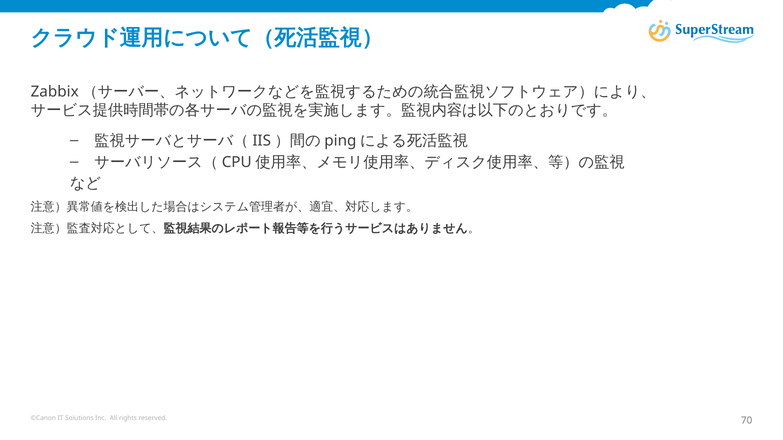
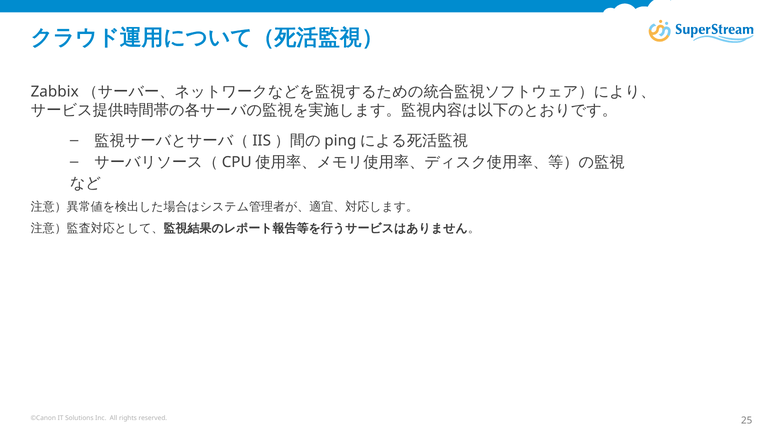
70: 70 -> 25 (747, 421)
